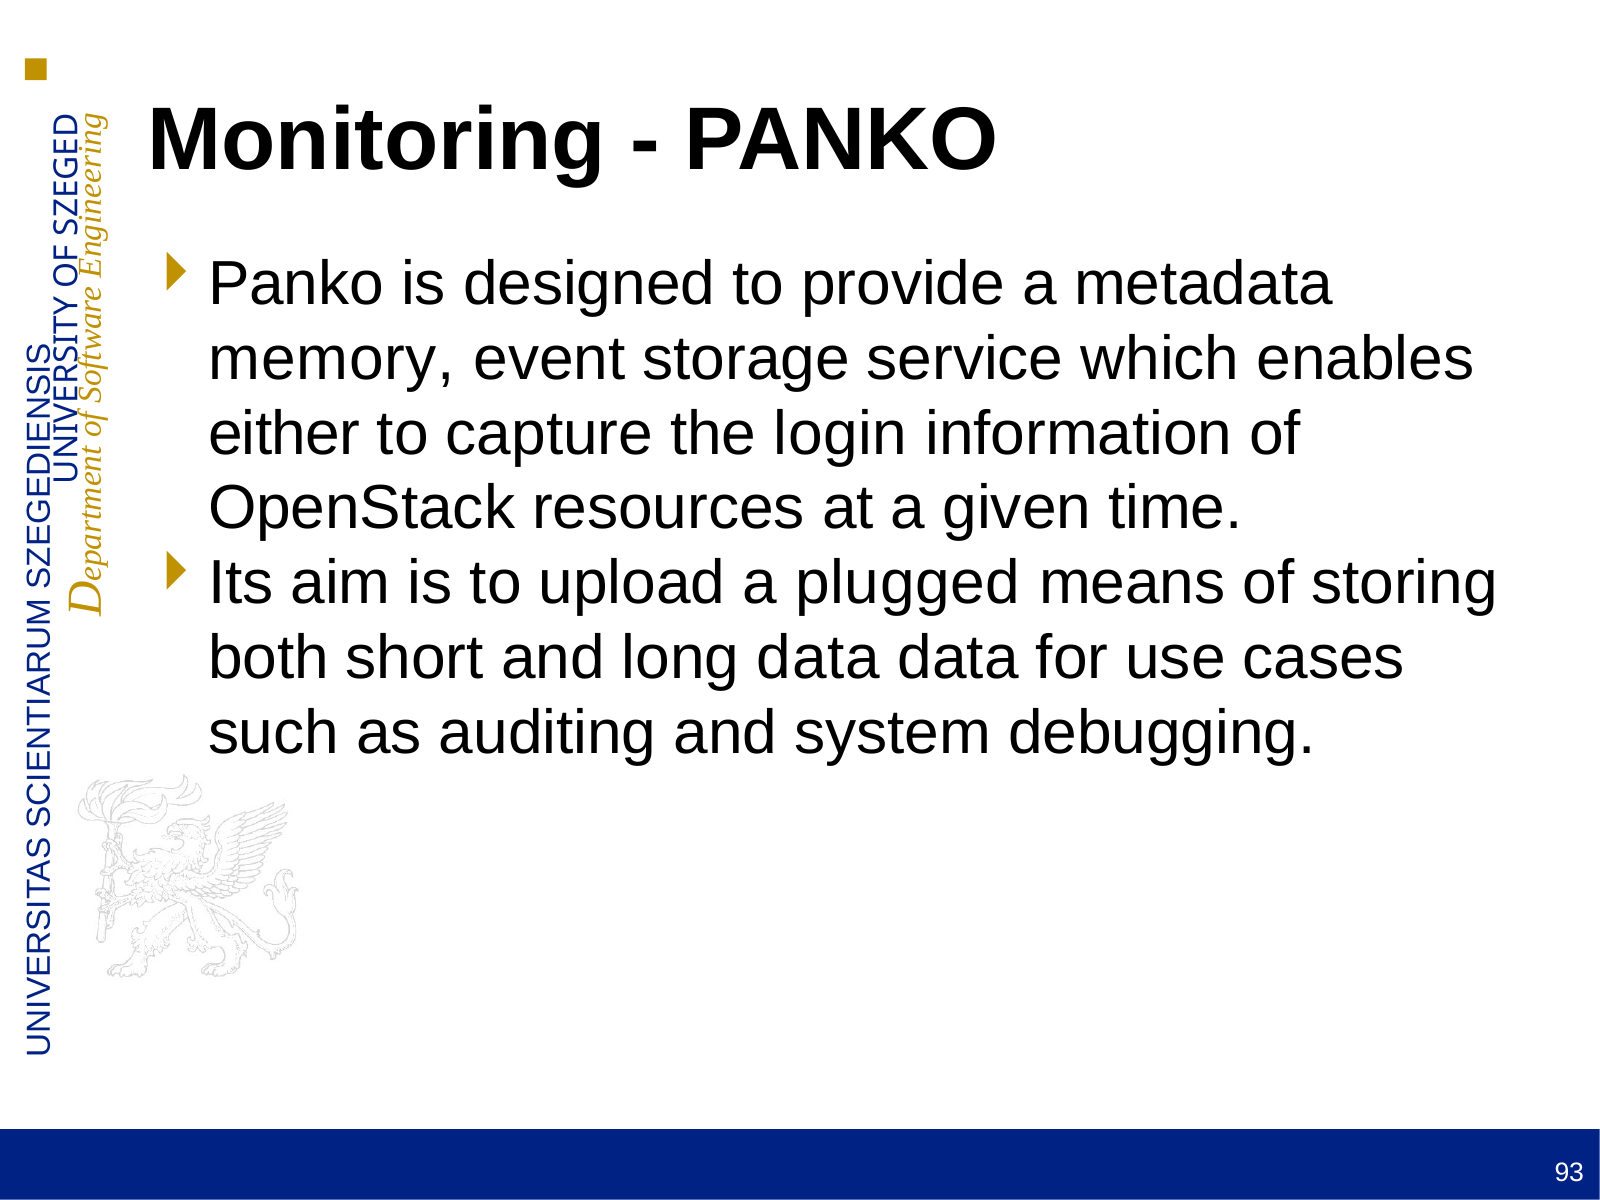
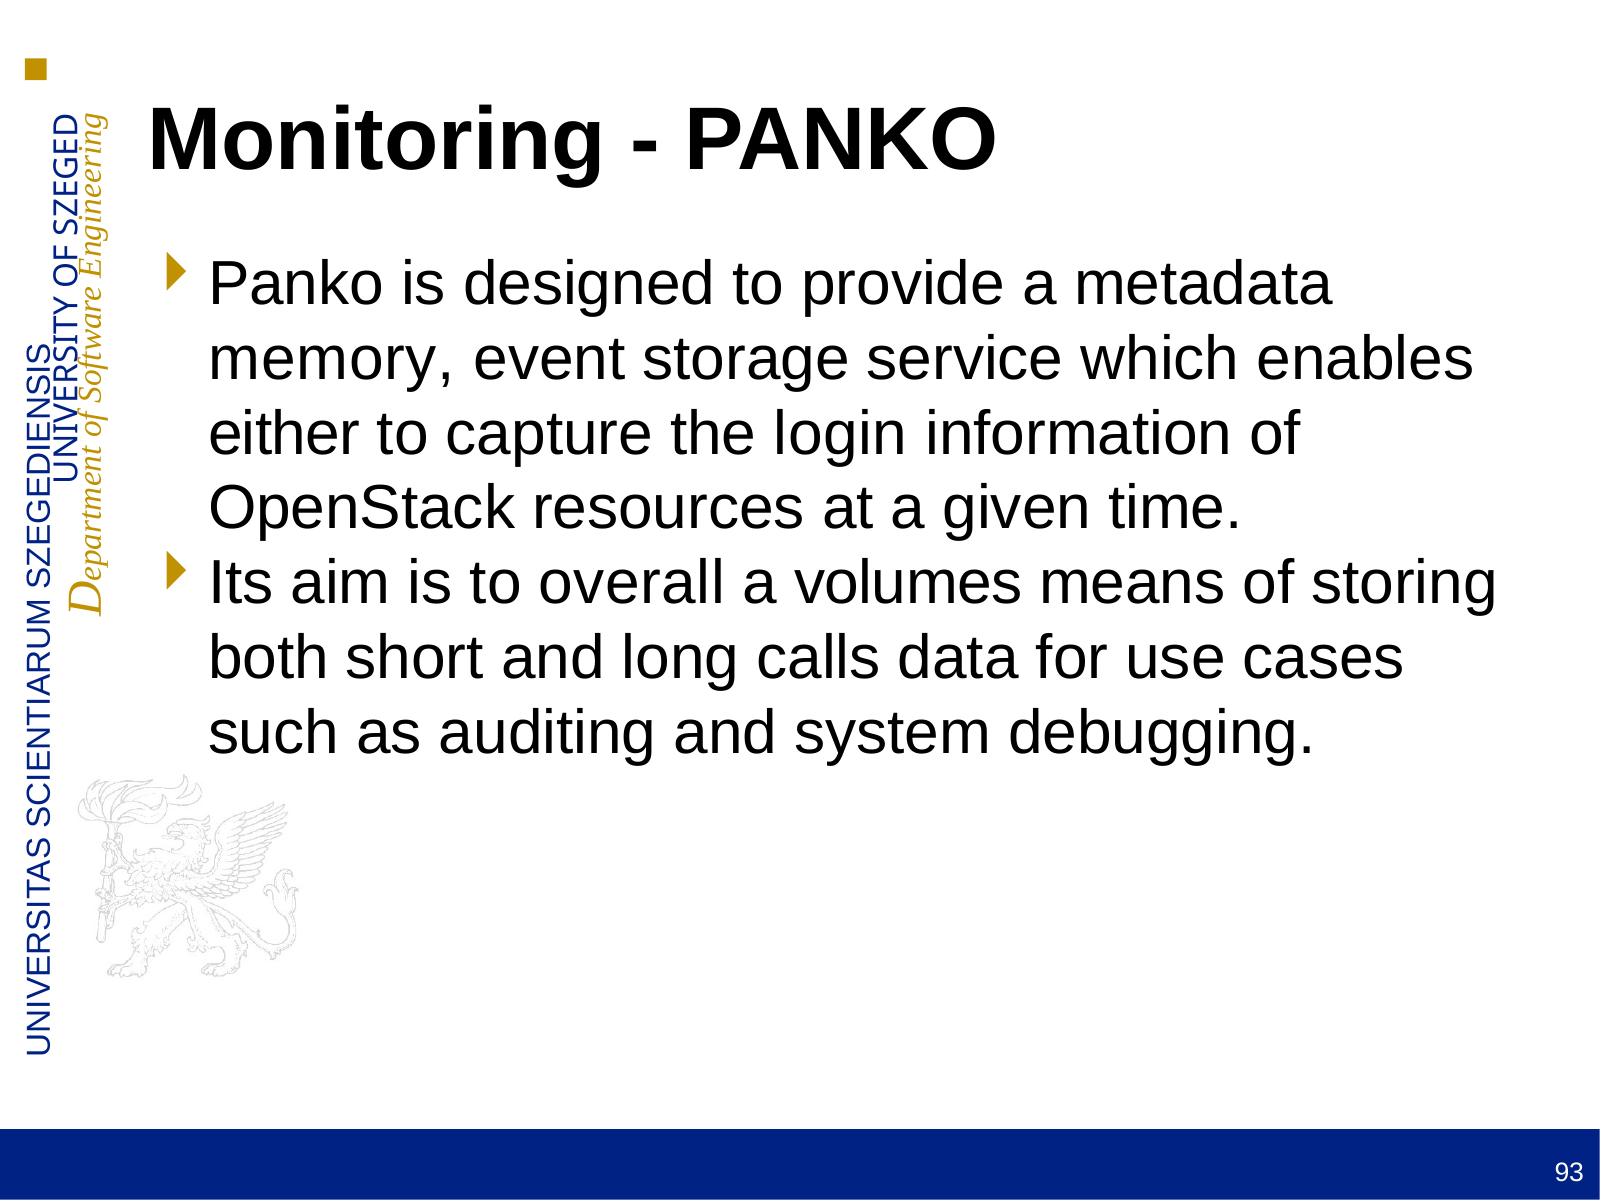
upload: upload -> overall (632, 583)
plugged: plugged -> volumes (908, 583)
long data: data -> calls (819, 658)
